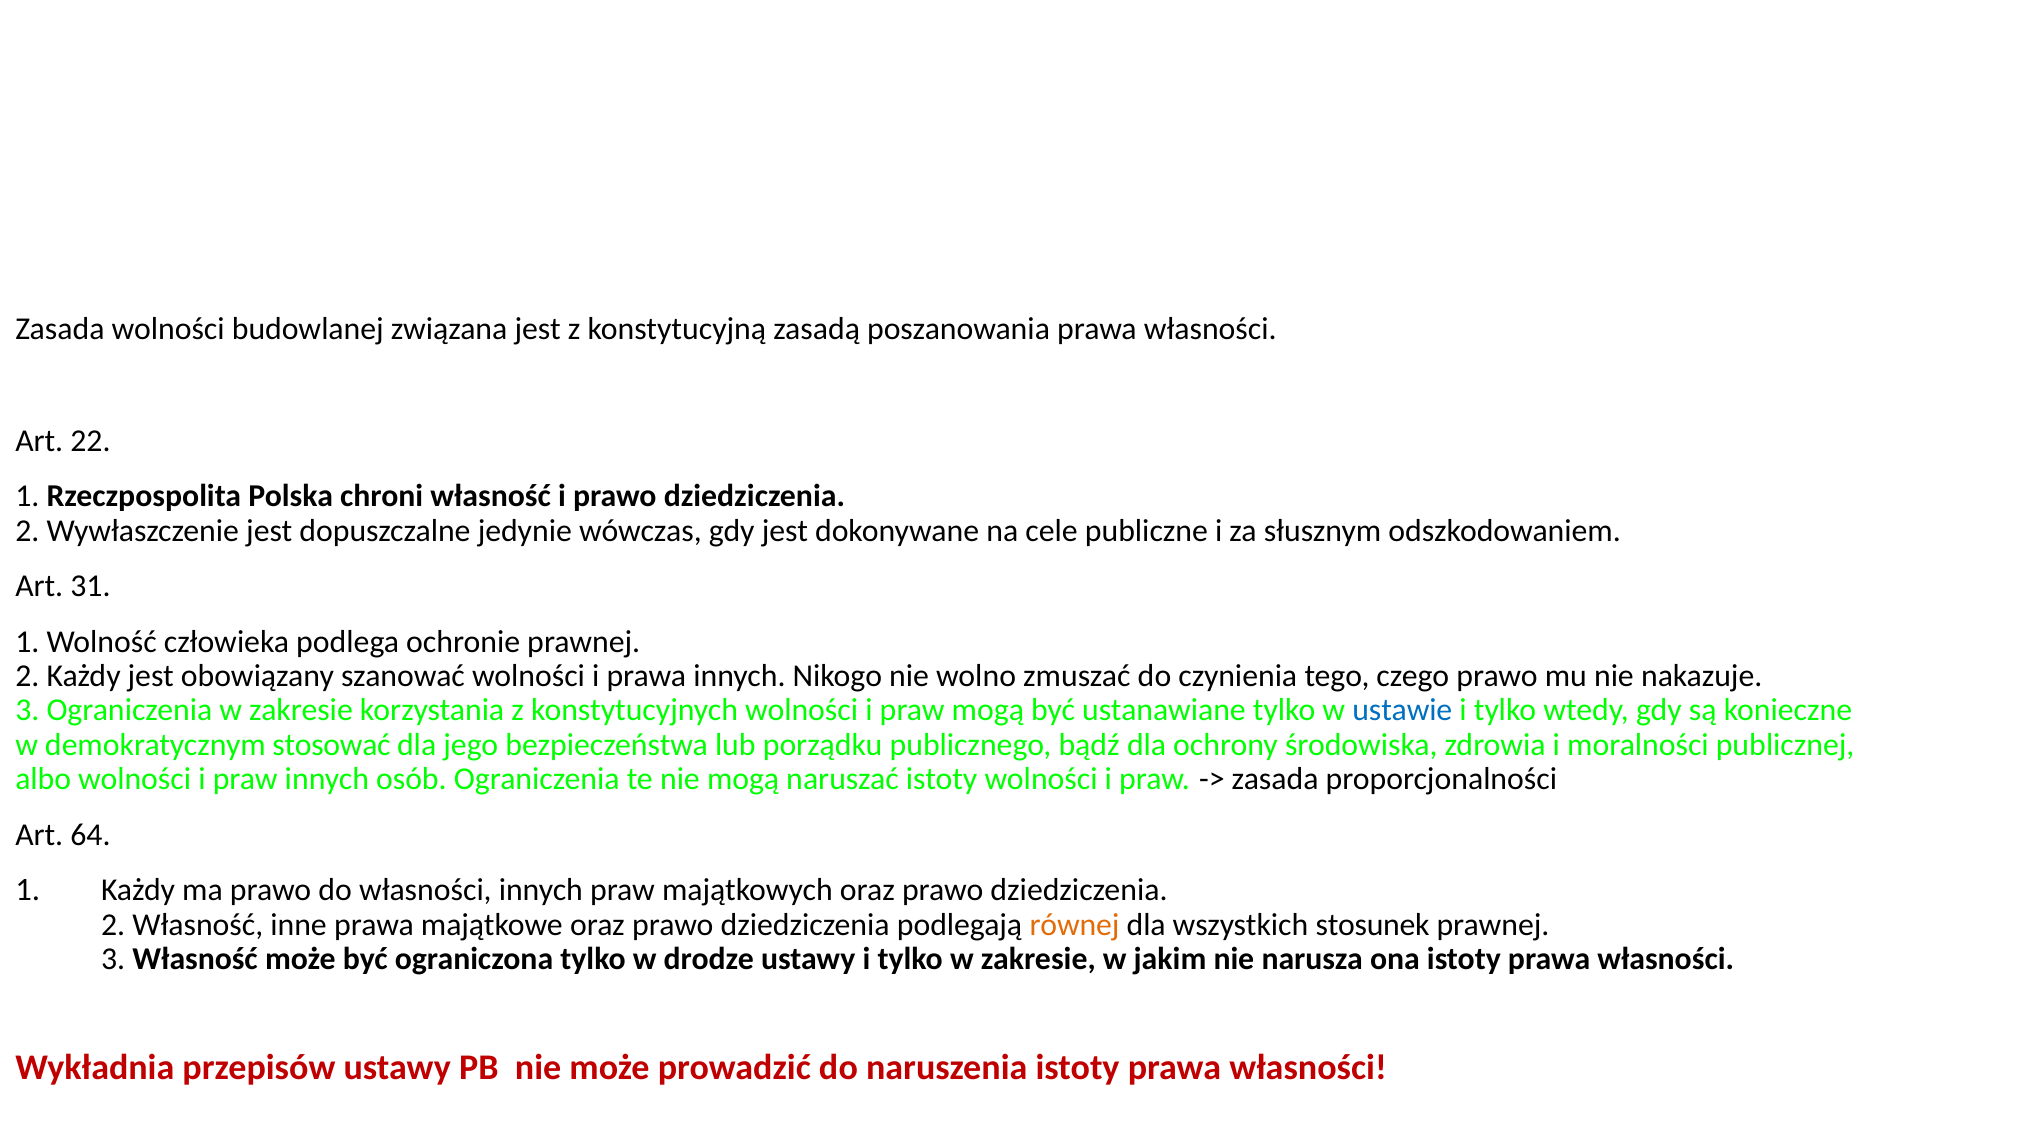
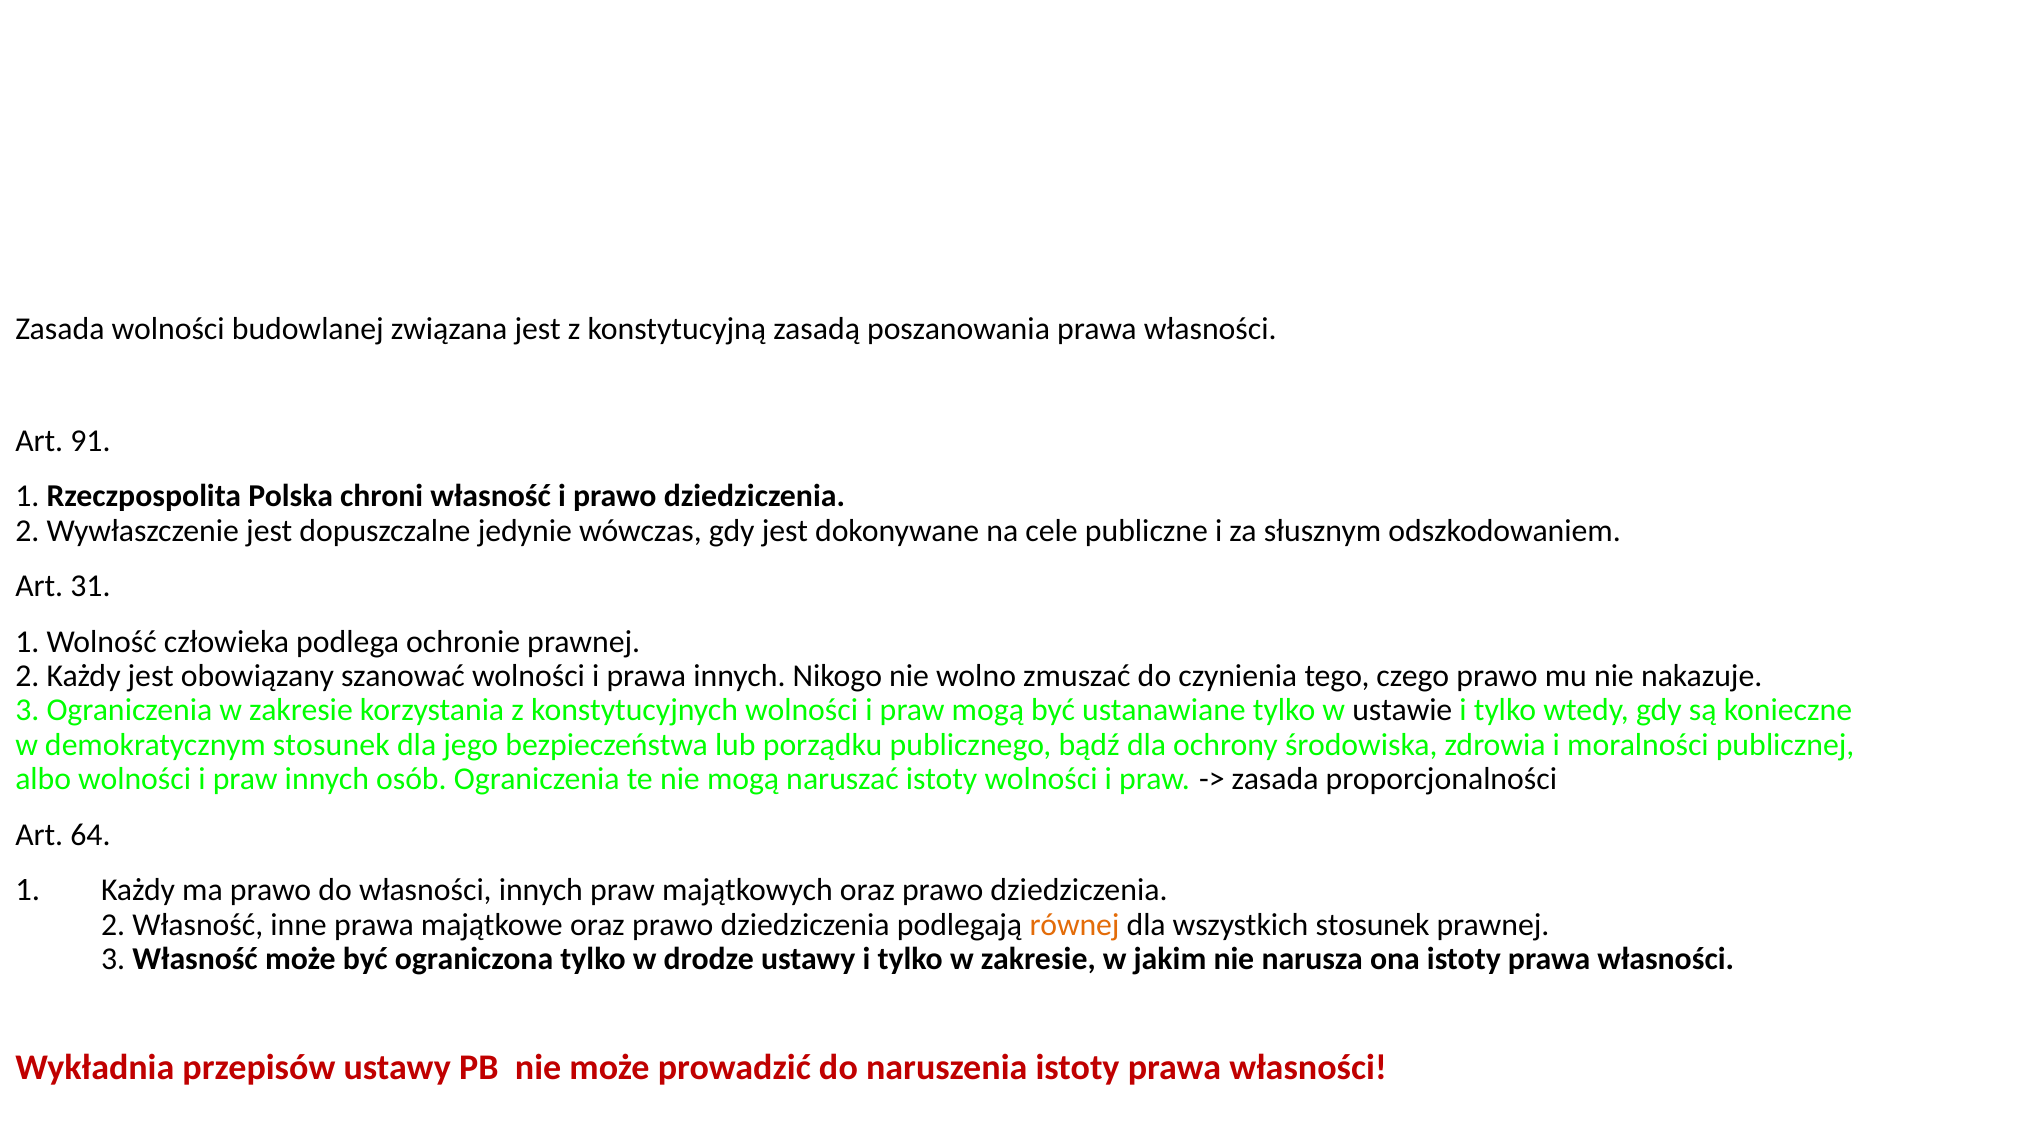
22: 22 -> 91 (90, 440)
ustawie colour: blue -> black (1402, 710)
demokratycznym stosować: stosować -> stosunek (331, 745)
